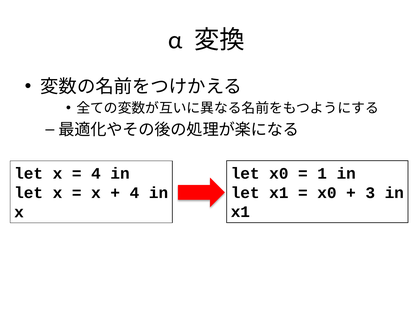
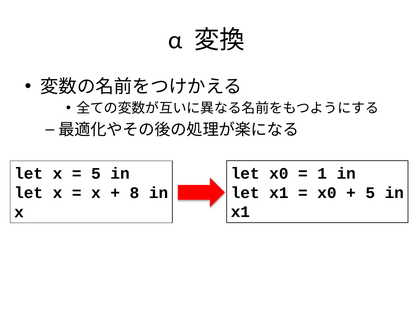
4: 4 -> 5 (96, 174)
3: 3 -> 5 (370, 193)
4: 4 -> 8 (134, 193)
